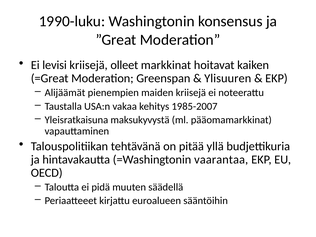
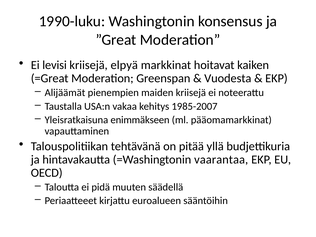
olleet: olleet -> elpyä (124, 65)
Ylisuuren: Ylisuuren -> Vuodesta (228, 78)
maksukyvystä: maksukyvystä -> enimmäkseen (140, 120)
